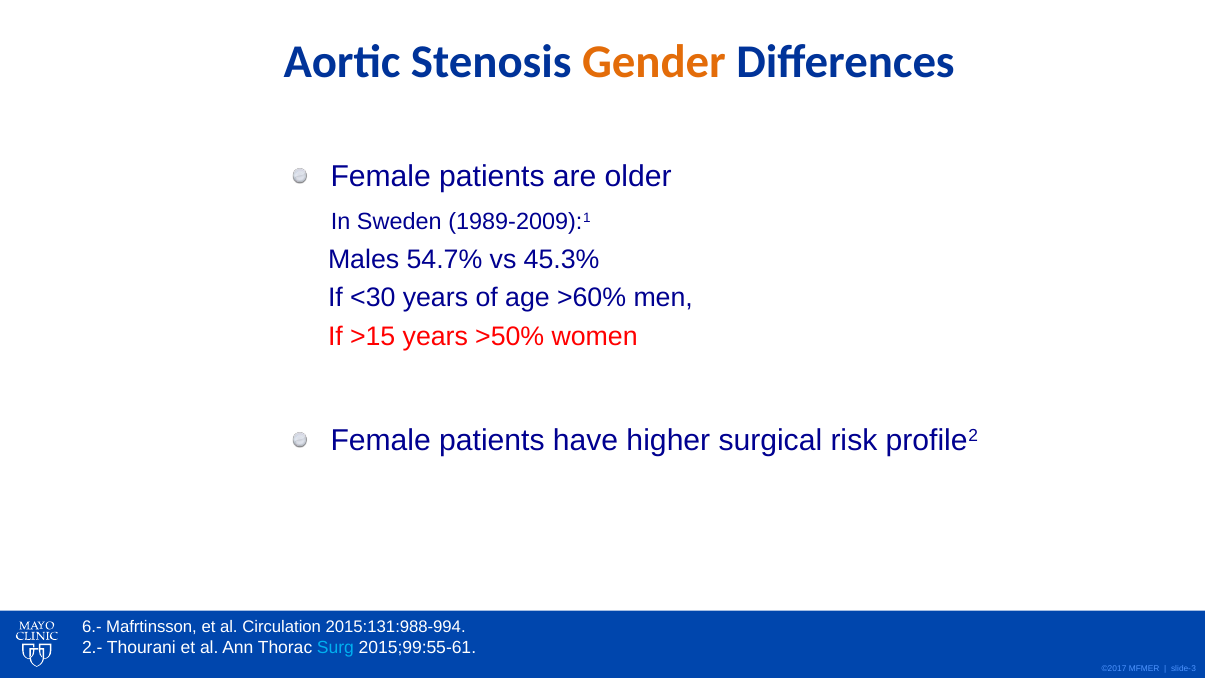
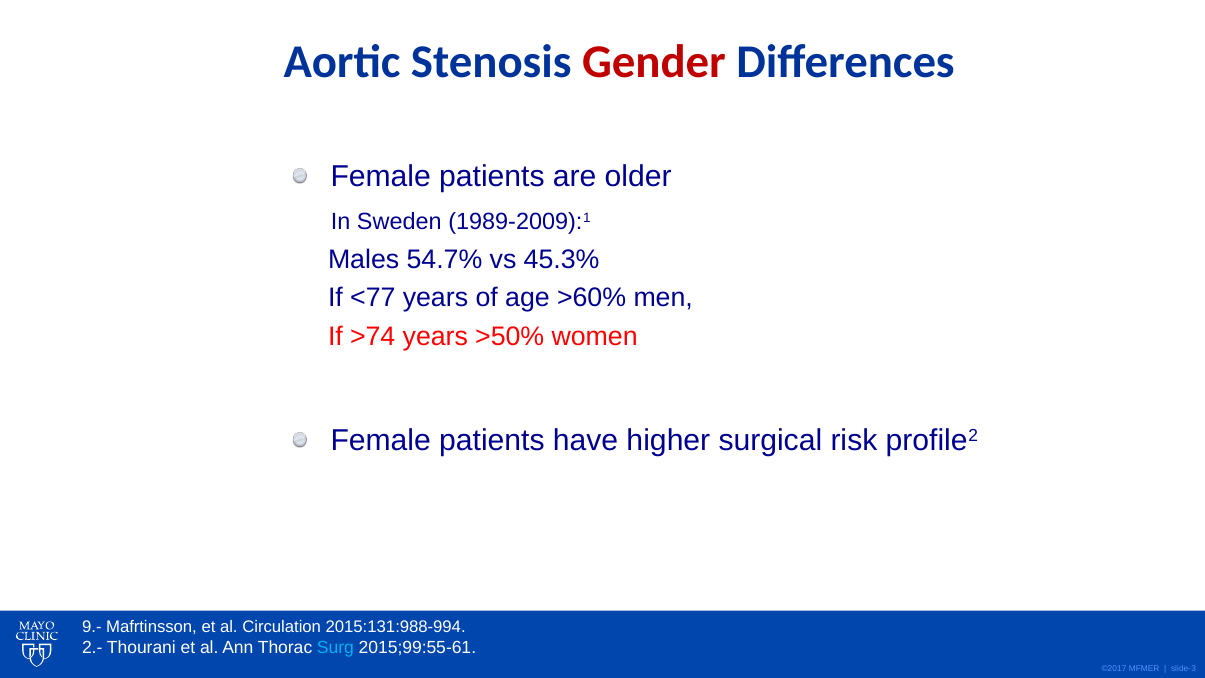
Gender colour: orange -> red (654, 62)
<30: <30 -> <77 (373, 298)
>15: >15 -> >74 (373, 336)
6.-: 6.- -> 9.- (92, 627)
